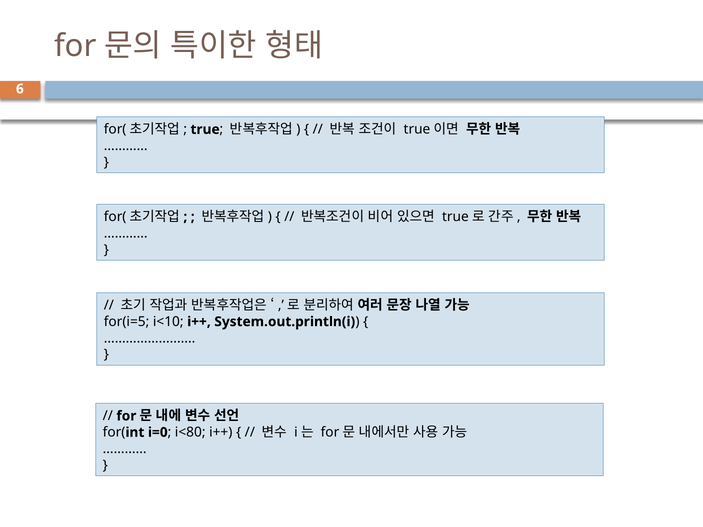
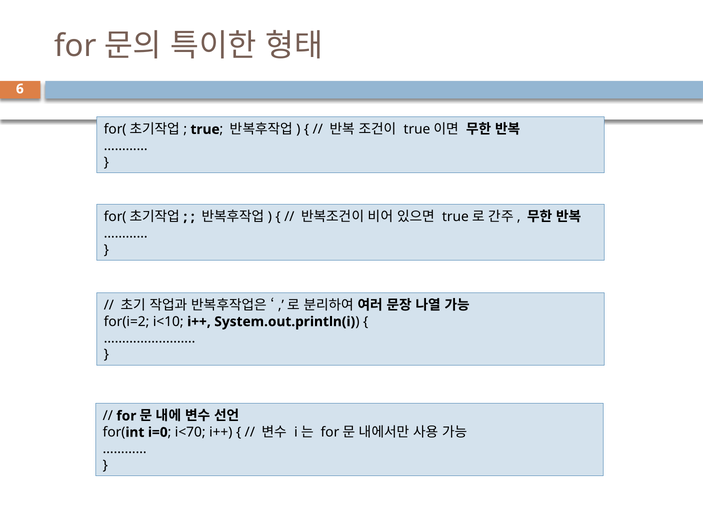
for(i=5: for(i=5 -> for(i=2 (127, 322)
i<80: i<80 -> i<70 (190, 433)
